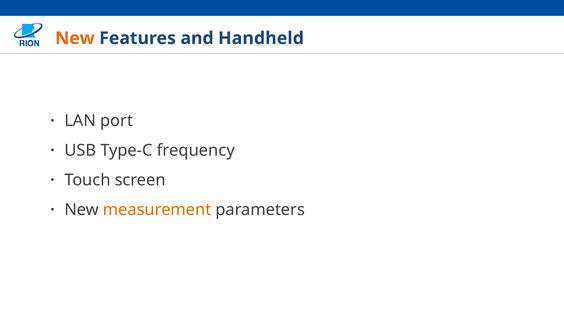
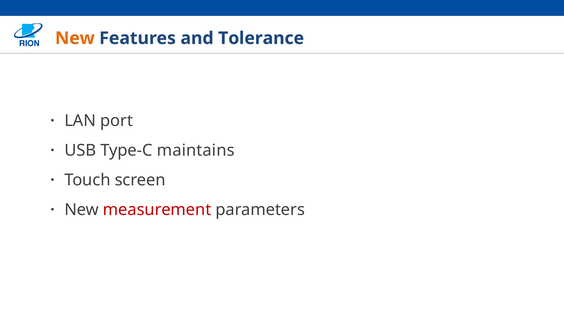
Handheld: Handheld -> Tolerance (261, 38)
frequency: frequency -> maintains (196, 151)
measurement colour: orange -> red (157, 210)
